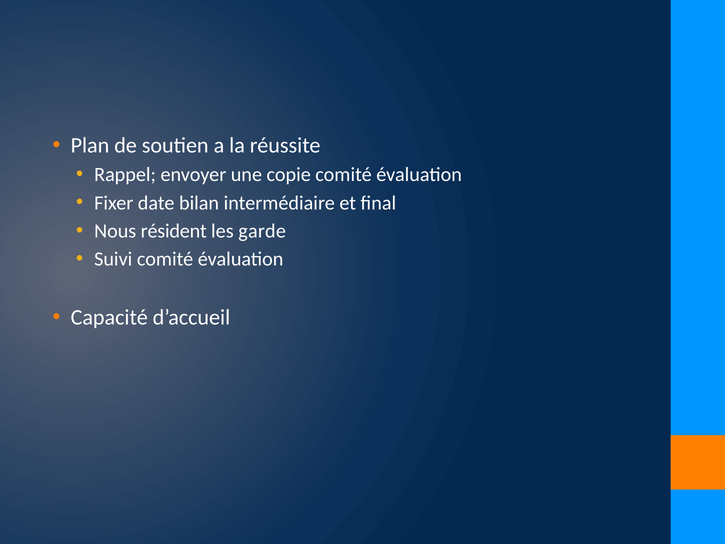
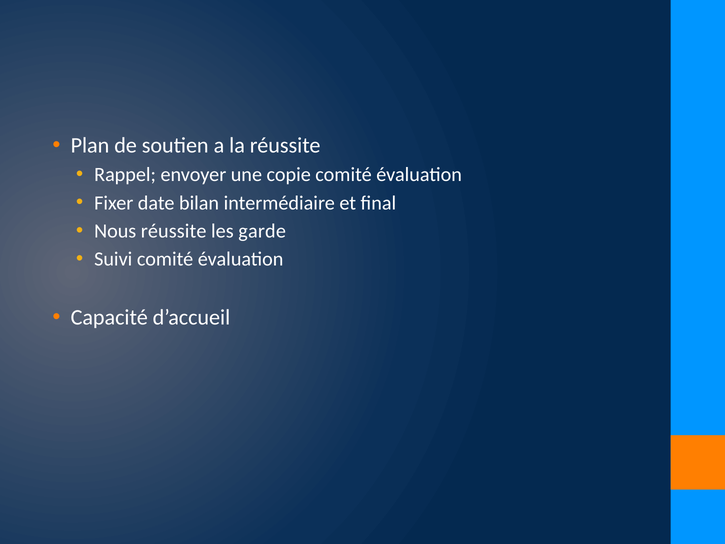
Nous résident: résident -> réussite (174, 231)
